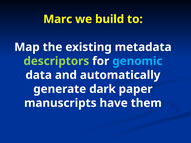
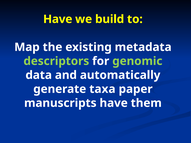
Marc: Marc -> Have (58, 19)
genomic colour: light blue -> light green (137, 61)
dark: dark -> taxa (102, 89)
